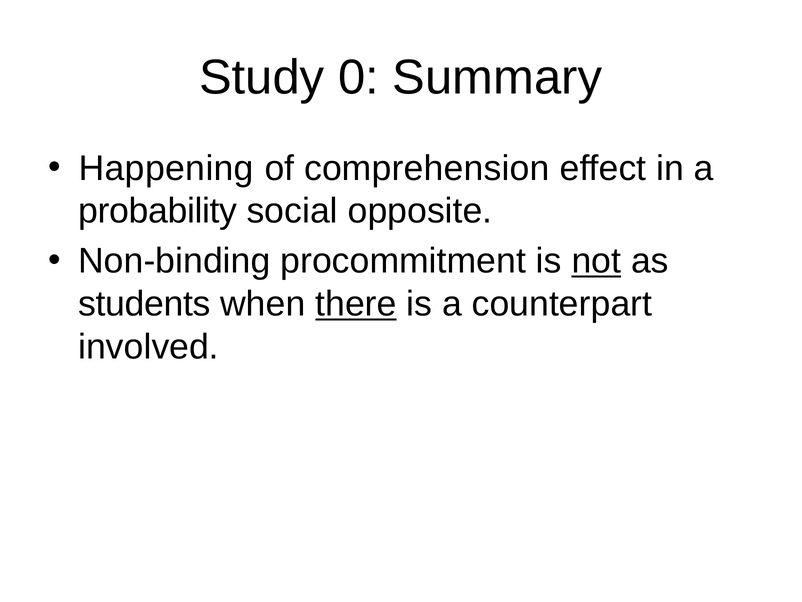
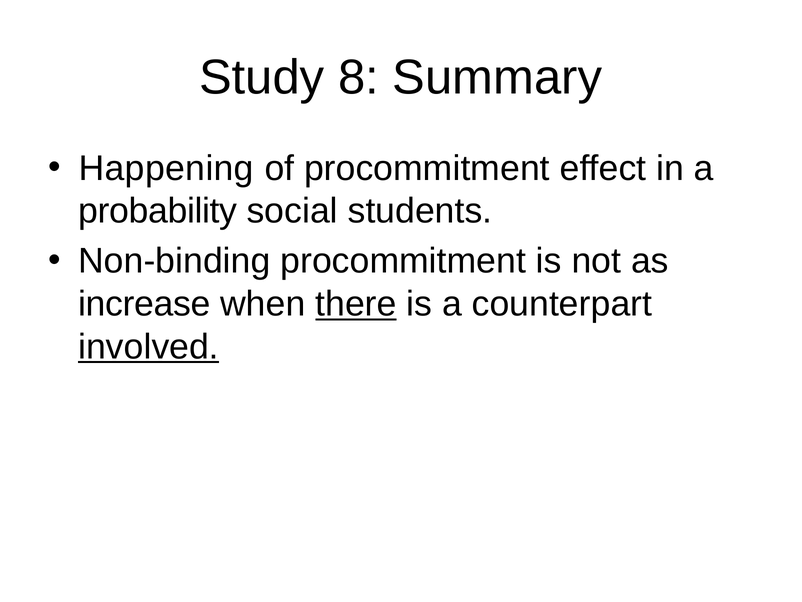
0: 0 -> 8 (358, 78)
of comprehension: comprehension -> procommitment (427, 168)
opposite: opposite -> students (420, 211)
not underline: present -> none (596, 261)
students: students -> increase (144, 304)
involved underline: none -> present (149, 347)
